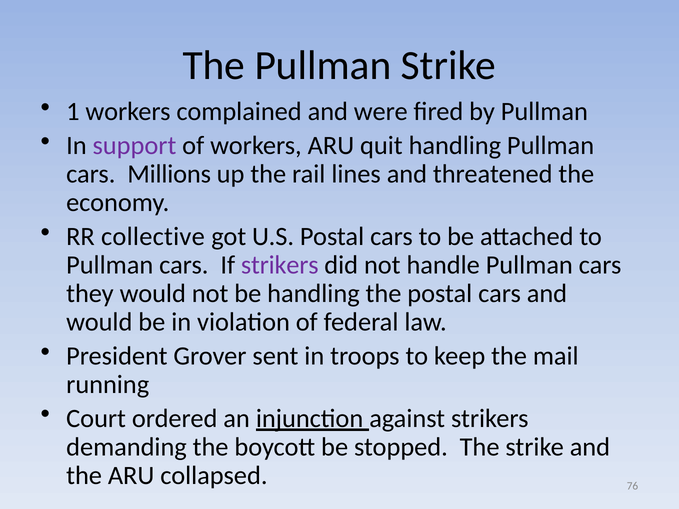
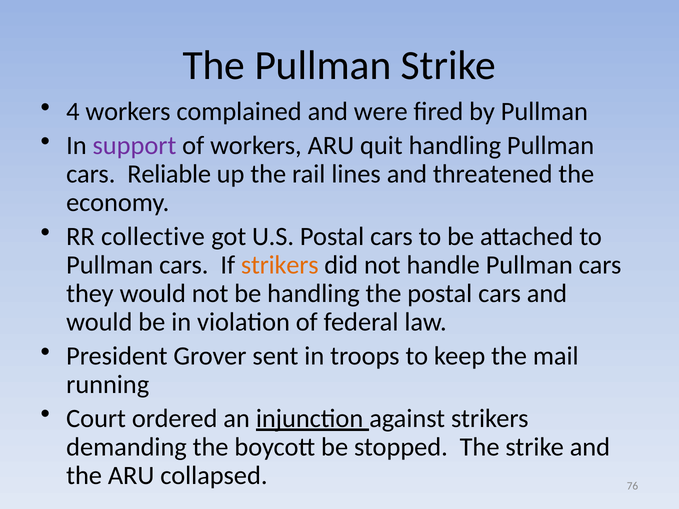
1: 1 -> 4 (73, 112)
Millions: Millions -> Reliable (169, 174)
strikers colour: purple -> orange (280, 265)
